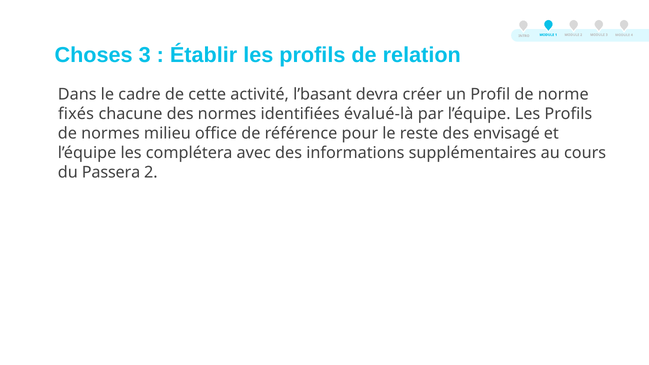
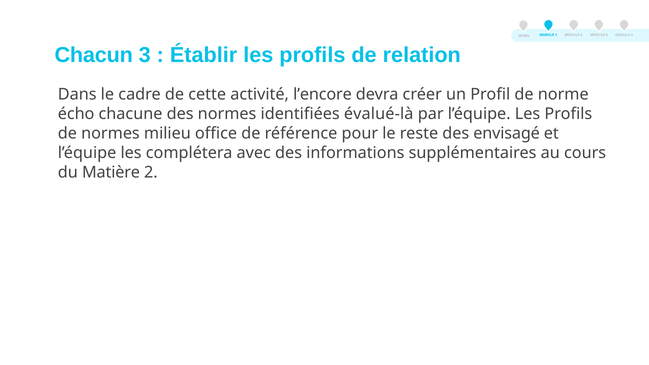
Choses: Choses -> Chacun (94, 55)
l’basant: l’basant -> l’encore (322, 95)
fixés: fixés -> écho (76, 114)
Passera: Passera -> Matière (111, 172)
